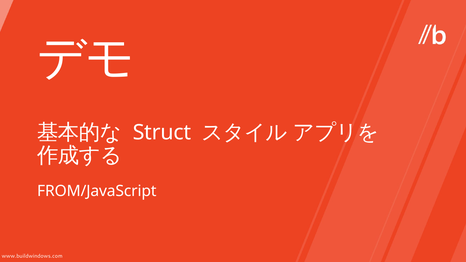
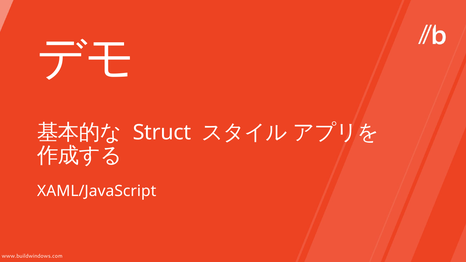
FROM/JavaScript: FROM/JavaScript -> XAML/JavaScript (97, 191)
